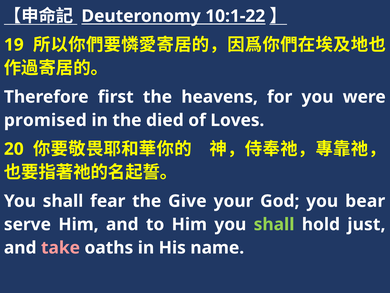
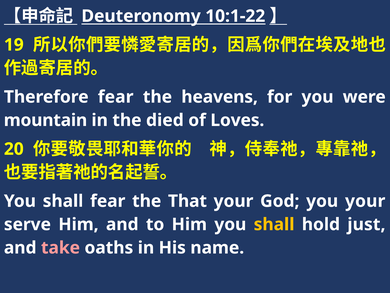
Therefore first: first -> fear (116, 97)
promised: promised -> mountain (45, 120)
Give: Give -> That (187, 201)
you bear: bear -> your (365, 201)
shall colour: light green -> yellow (274, 224)
